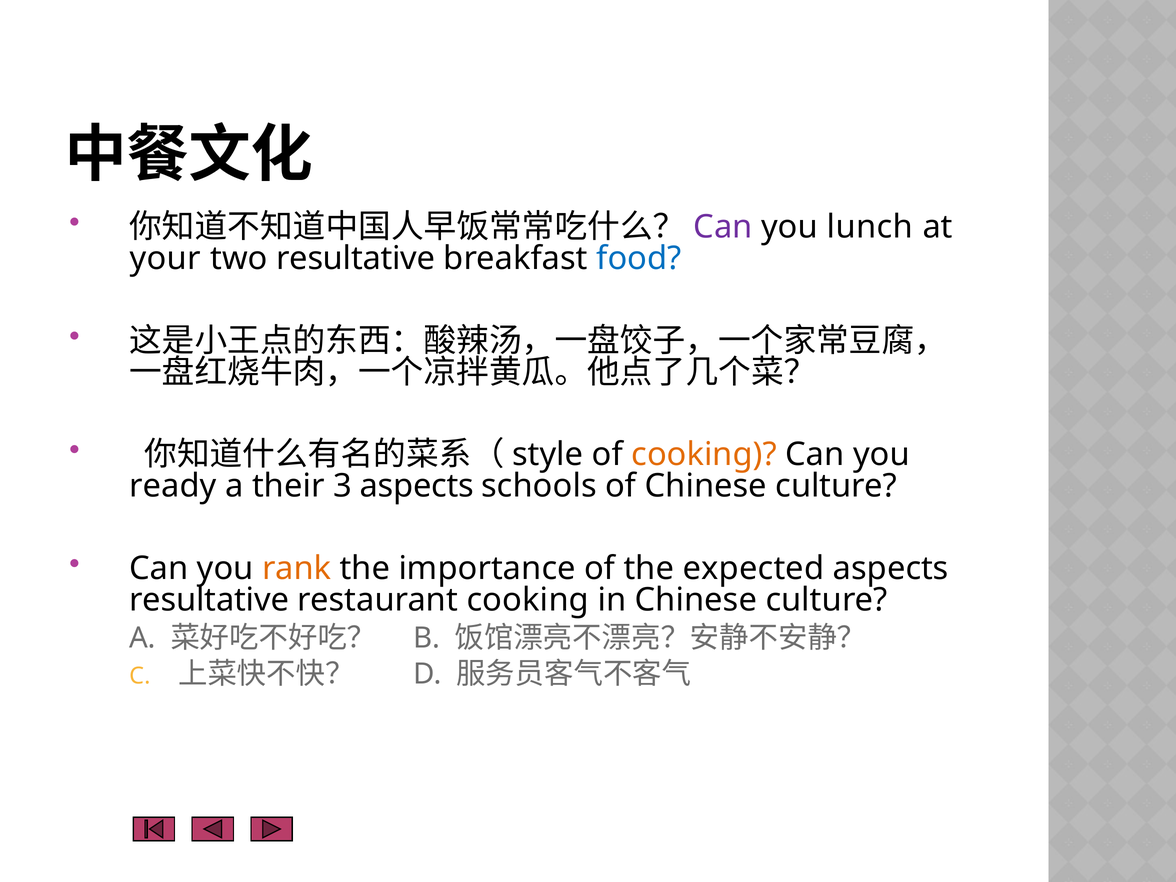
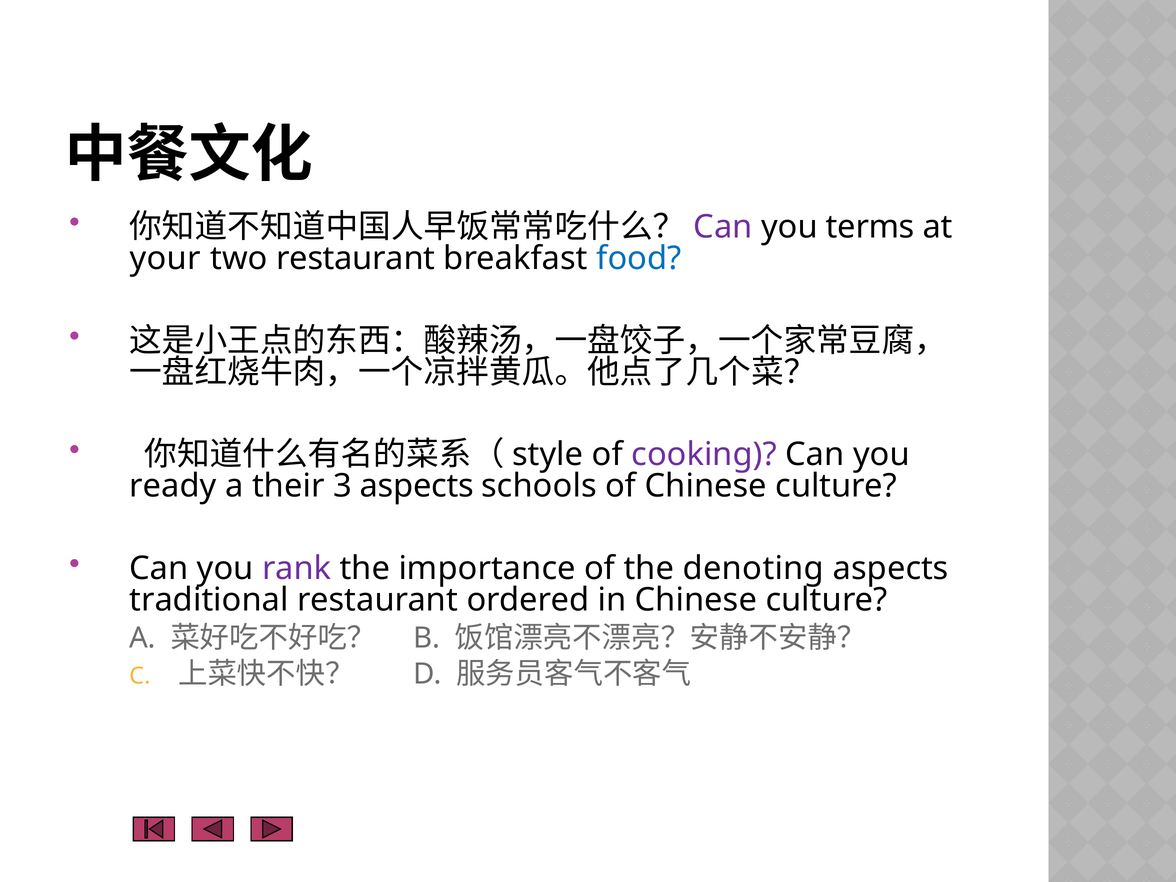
lunch: lunch -> terms (870, 227)
two resultative: resultative -> restaurant (356, 258)
cooking colour: orange -> purple (704, 455)
rank colour: orange -> purple (297, 568)
expected: expected -> denoting (753, 568)
resultative: resultative -> traditional (209, 600)
restaurant cooking: cooking -> ordered (528, 600)
